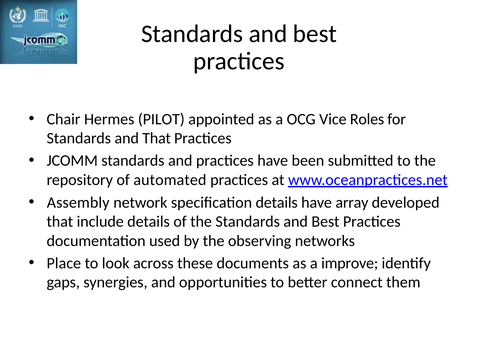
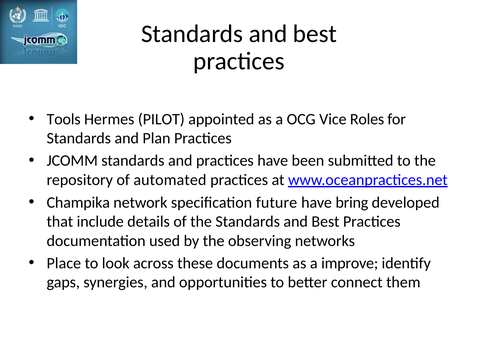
Chair: Chair -> Tools (64, 119)
and That: That -> Plan (156, 138)
Assembly: Assembly -> Champika (78, 202)
specification details: details -> future (277, 202)
array: array -> bring (352, 202)
